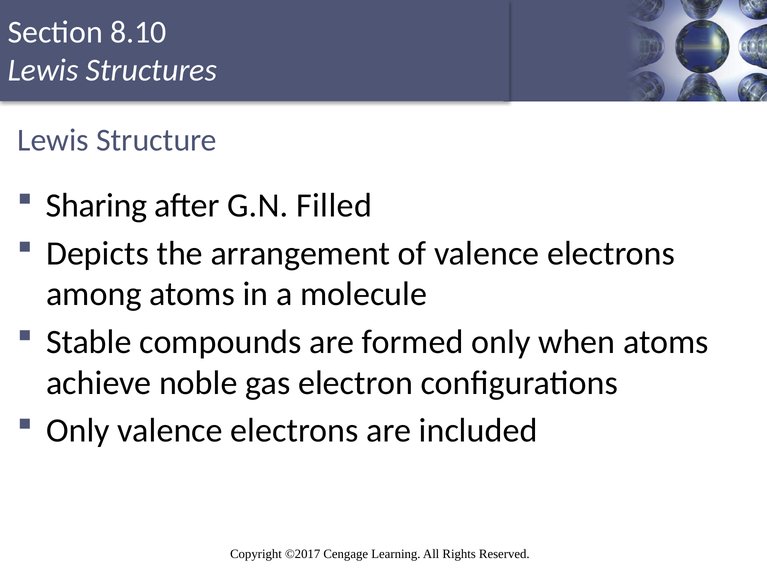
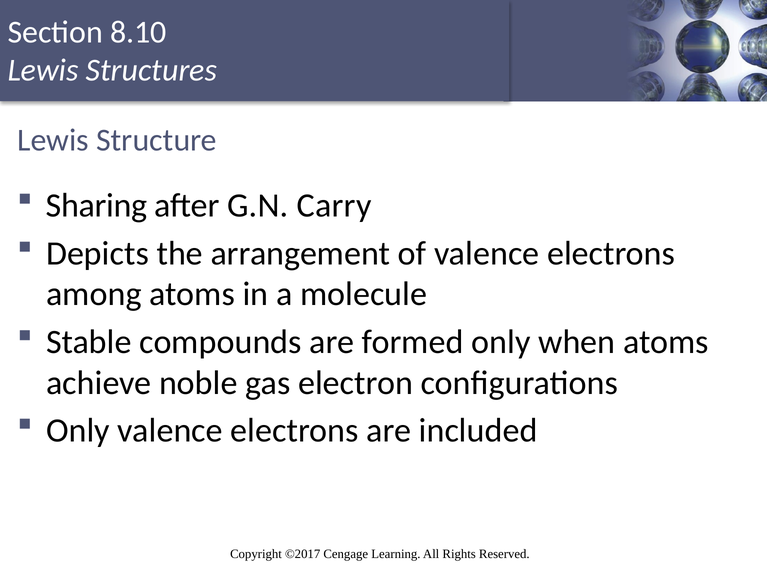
Filled: Filled -> Carry (334, 206)
